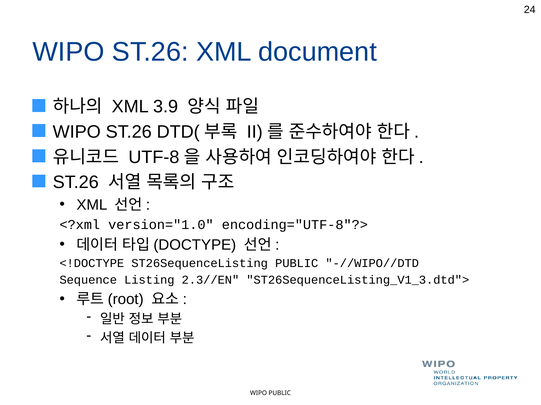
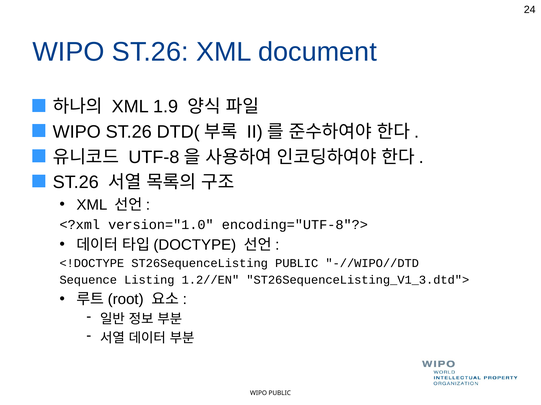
3.9: 3.9 -> 1.9 (166, 107)
2.3//EN: 2.3//EN -> 1.2//EN (210, 280)
